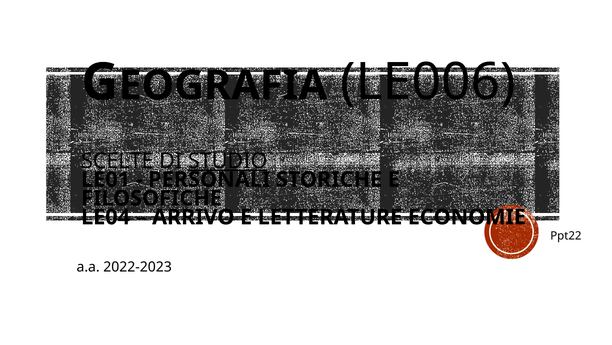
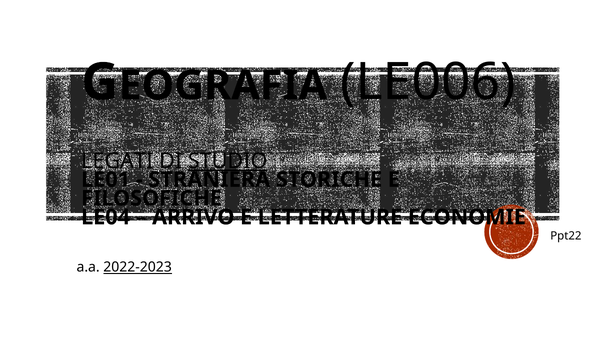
SCELTE: SCELTE -> LEGATI (117, 161)
PERSONALI: PERSONALI -> STRANIERA (209, 179)
2022-2023 underline: none -> present (138, 267)
